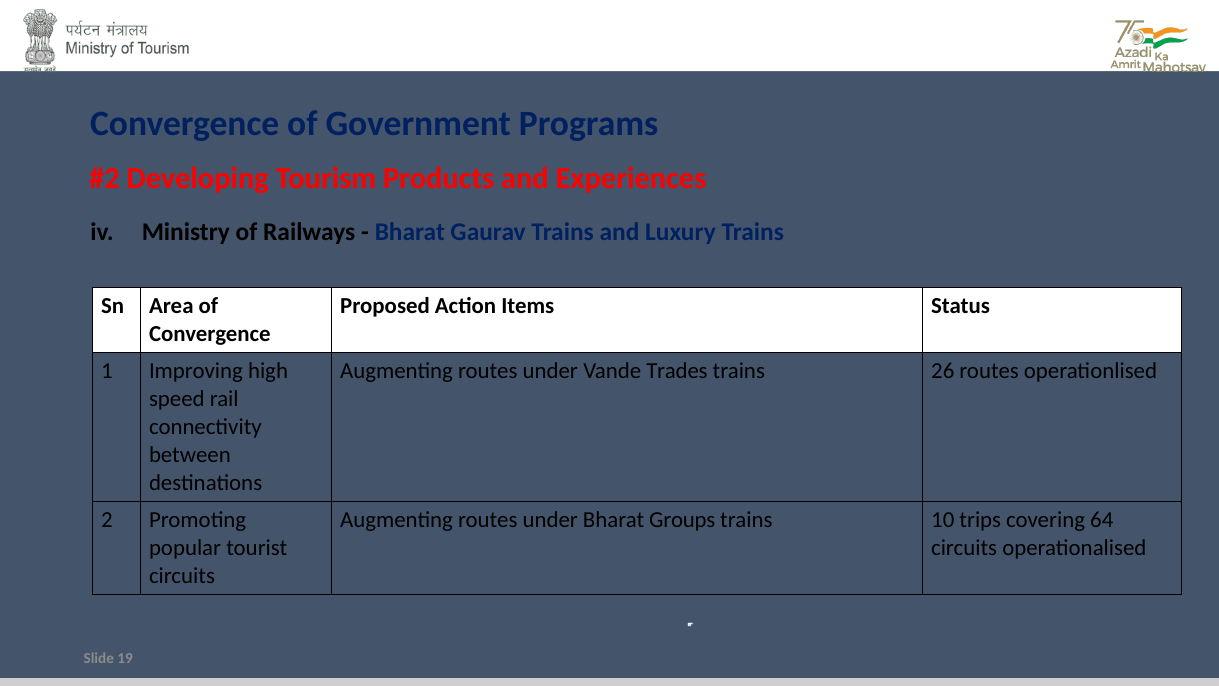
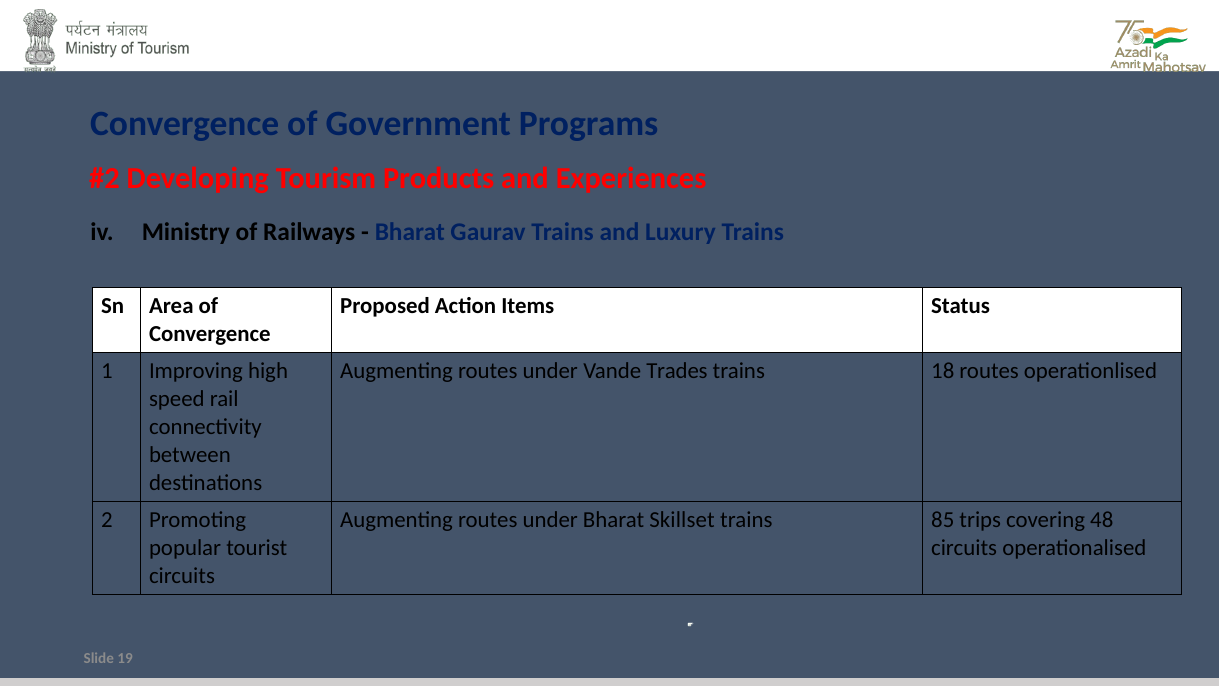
26: 26 -> 18 (943, 371)
Groups: Groups -> Skillset (682, 520)
10: 10 -> 85 (943, 520)
64: 64 -> 48 (1102, 520)
